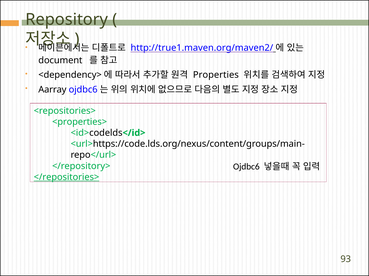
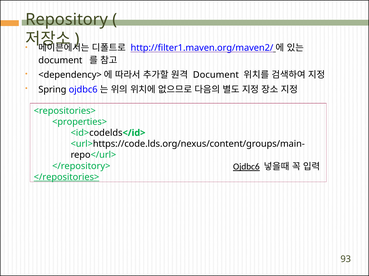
http://true1.maven.org/maven2/: http://true1.maven.org/maven2/ -> http://filter1.maven.org/maven2/ (202, 48)
Properties: Properties -> Document (216, 75)
Aarray: Aarray -> Spring (52, 90)
Ojdbc6 underline: none -> present (246, 167)
